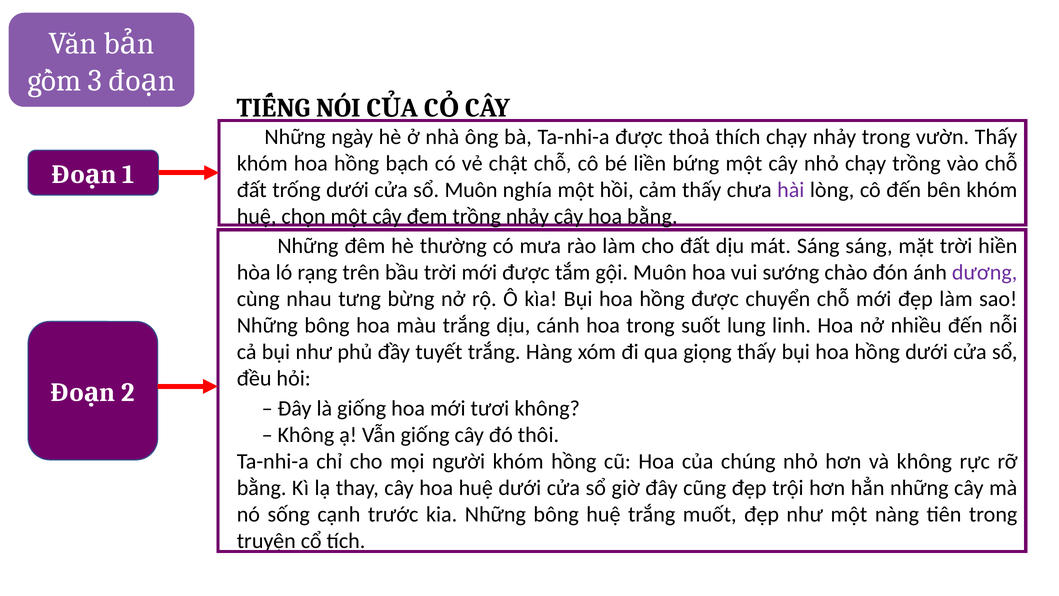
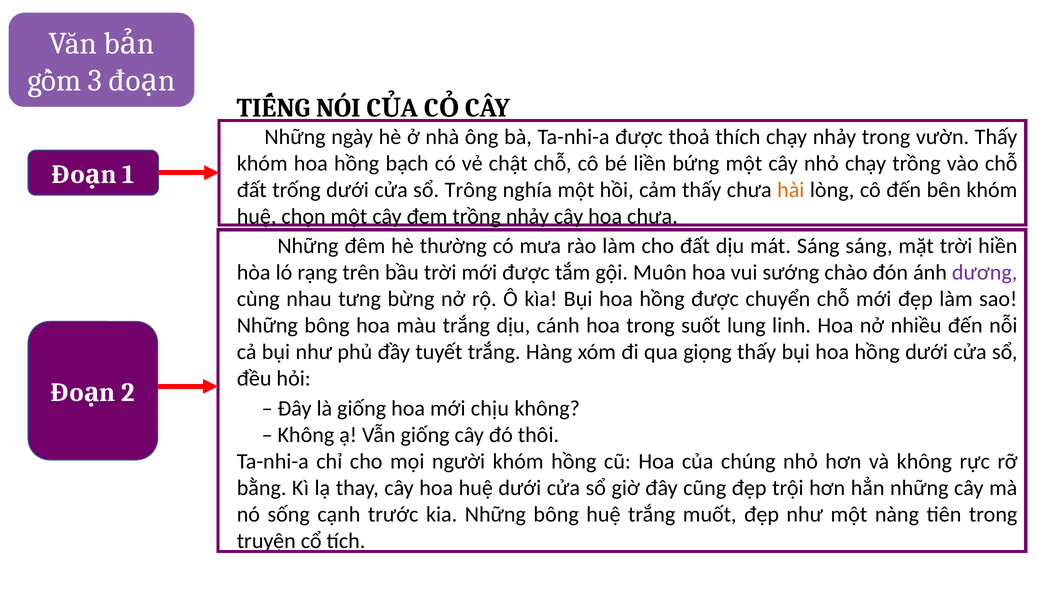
sổ Muôn: Muôn -> Trông (471, 190)
hài colour: purple -> orange (791, 190)
hoa bằng: bằng -> chưa (652, 216)
tươi: tươi -> chịu (490, 408)
